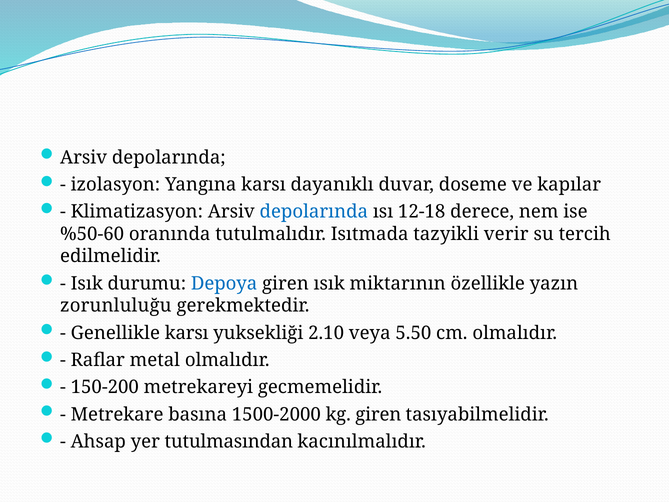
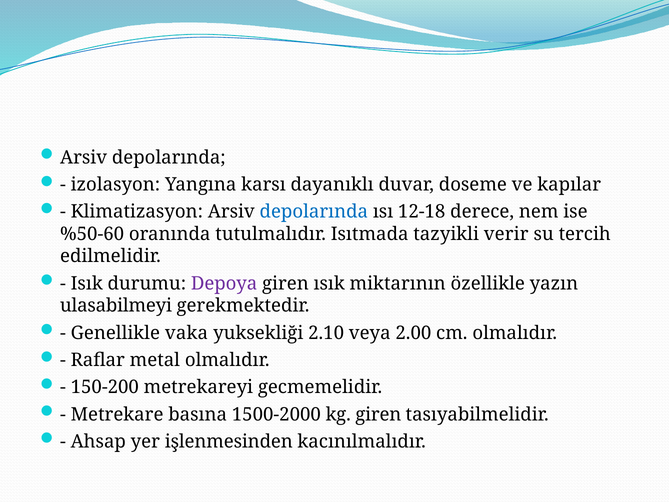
Depoya colour: blue -> purple (224, 283)
zorunluluğu: zorunluluğu -> ulasabilmeyi (116, 306)
Genellikle karsı: karsı -> vaka (186, 333)
5.50: 5.50 -> 2.00 (413, 333)
tutulmasından: tutulmasından -> işlenmesinden (229, 441)
